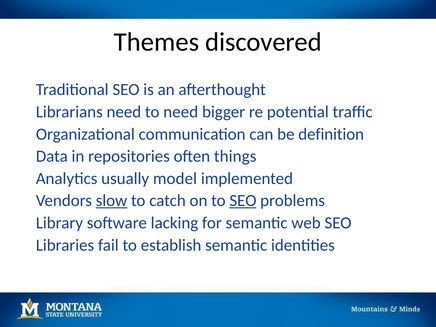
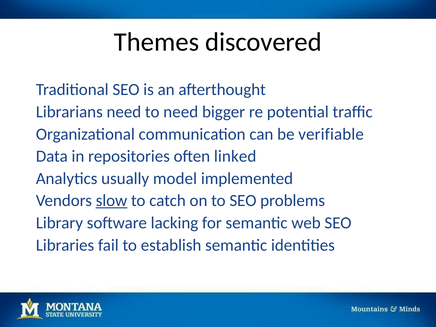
definition: definition -> verifiable (331, 134)
things: things -> linked (235, 156)
SEO underline: present -> none (243, 201)
